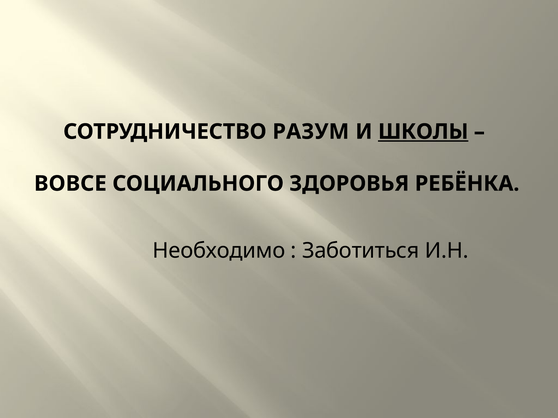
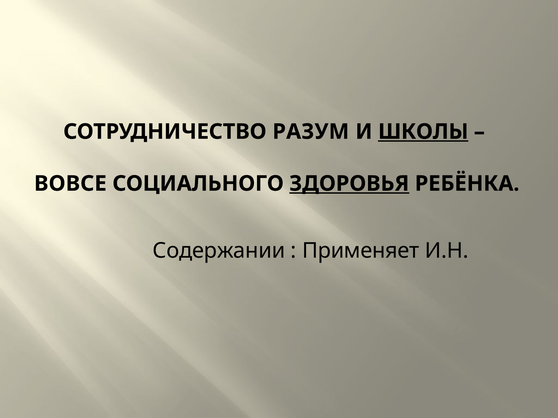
ЗДОРОВЬЯ underline: none -> present (349, 184)
Необходимо: Необходимо -> Содержании (219, 251)
Заботиться: Заботиться -> Применяет (361, 251)
